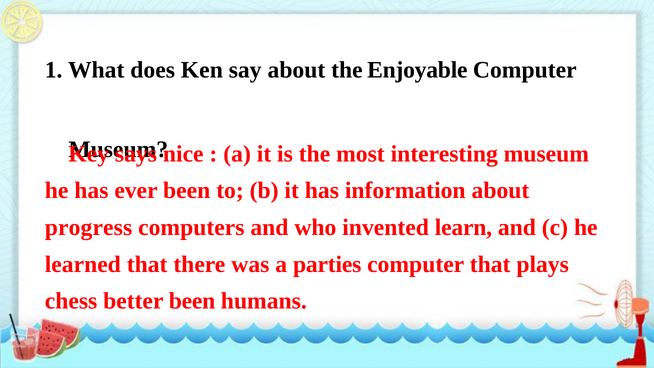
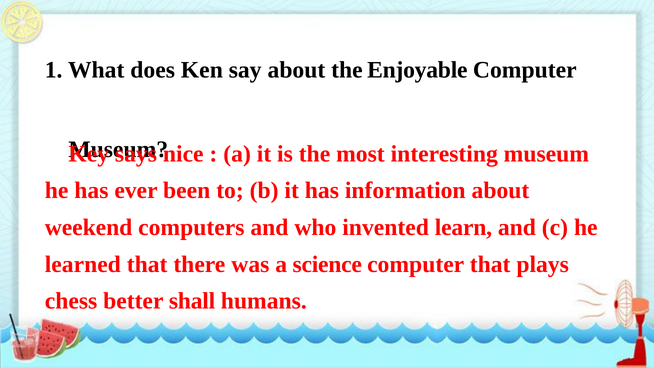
progress: progress -> weekend (89, 227)
parties: parties -> science (327, 264)
better been: been -> shall (192, 301)
